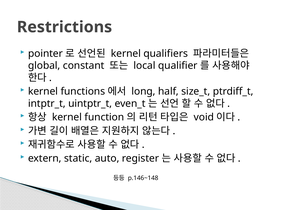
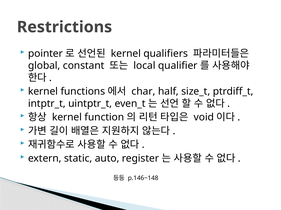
long: long -> char (144, 92)
